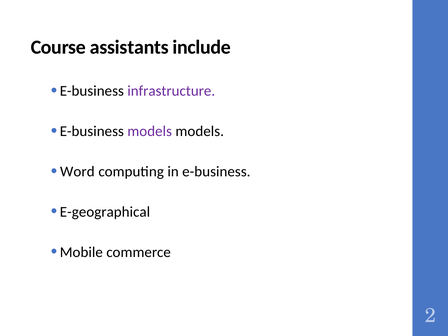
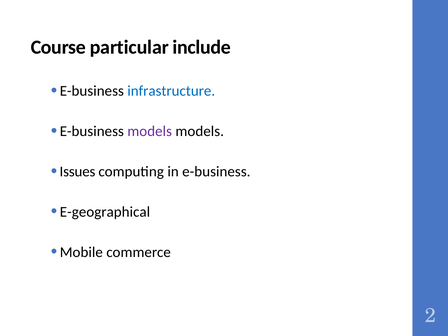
assistants: assistants -> particular (129, 47)
infrastructure colour: purple -> blue (171, 91)
Word: Word -> Issues (77, 172)
